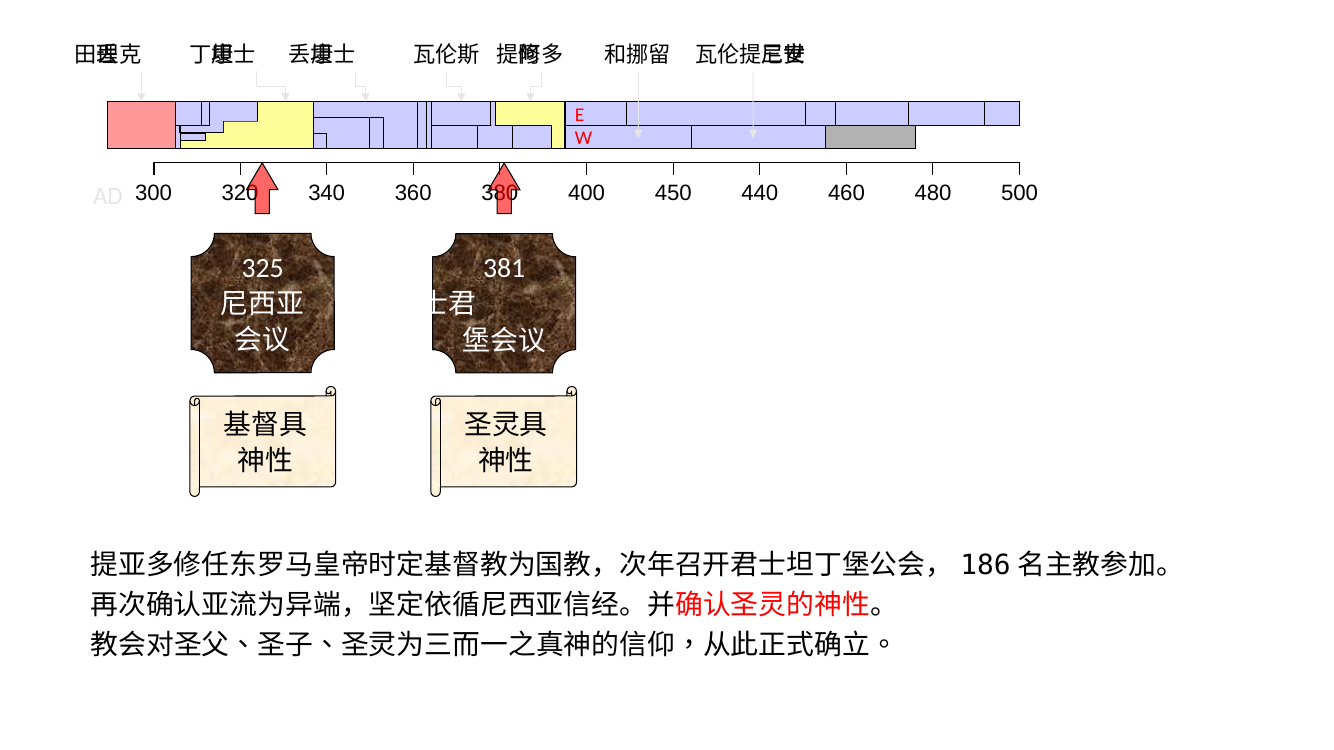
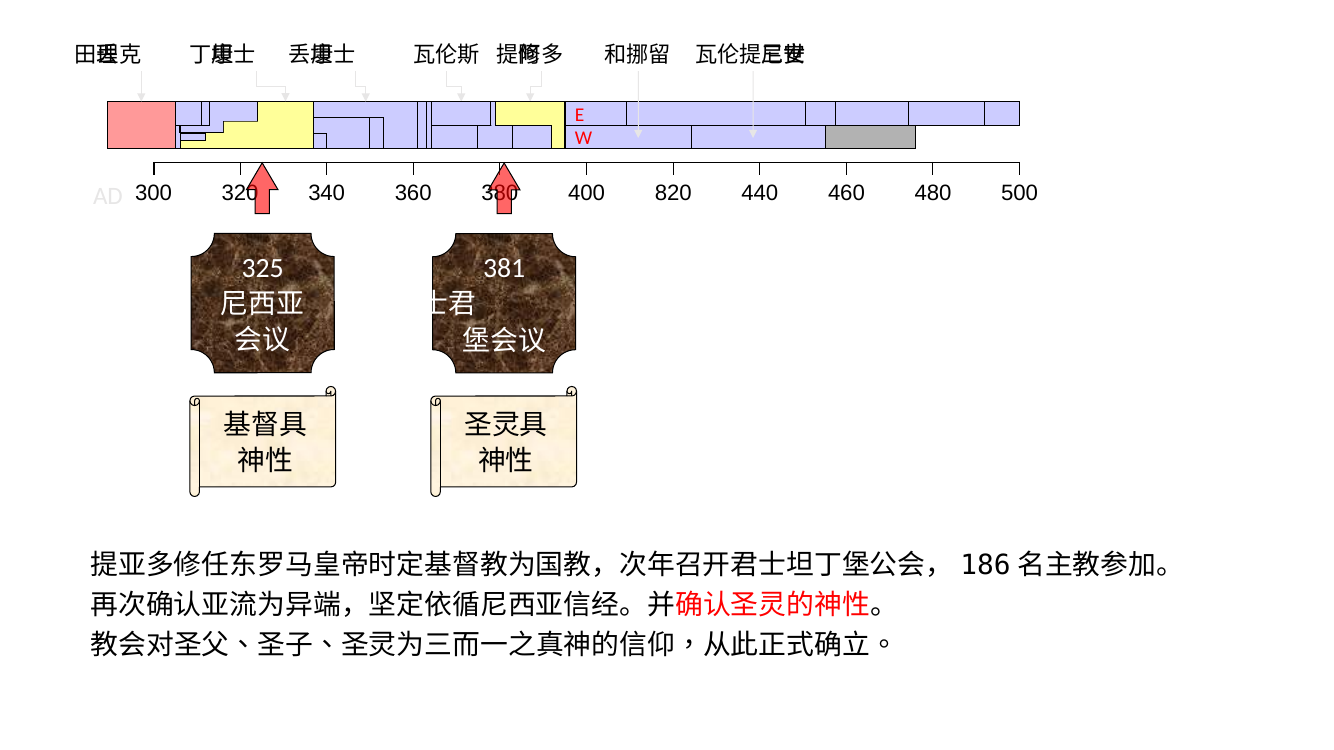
450: 450 -> 820 (673, 193)
